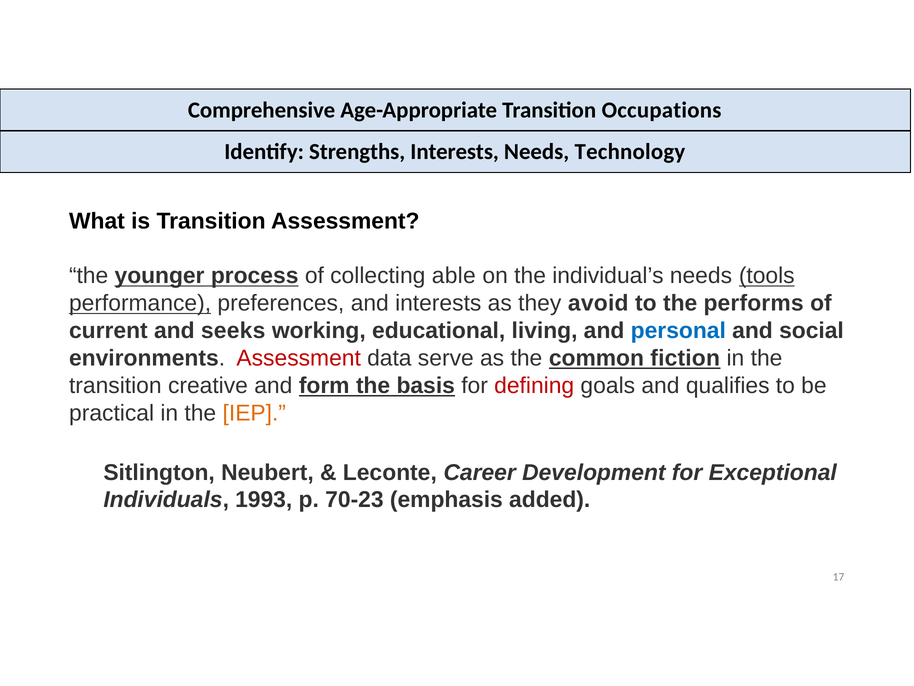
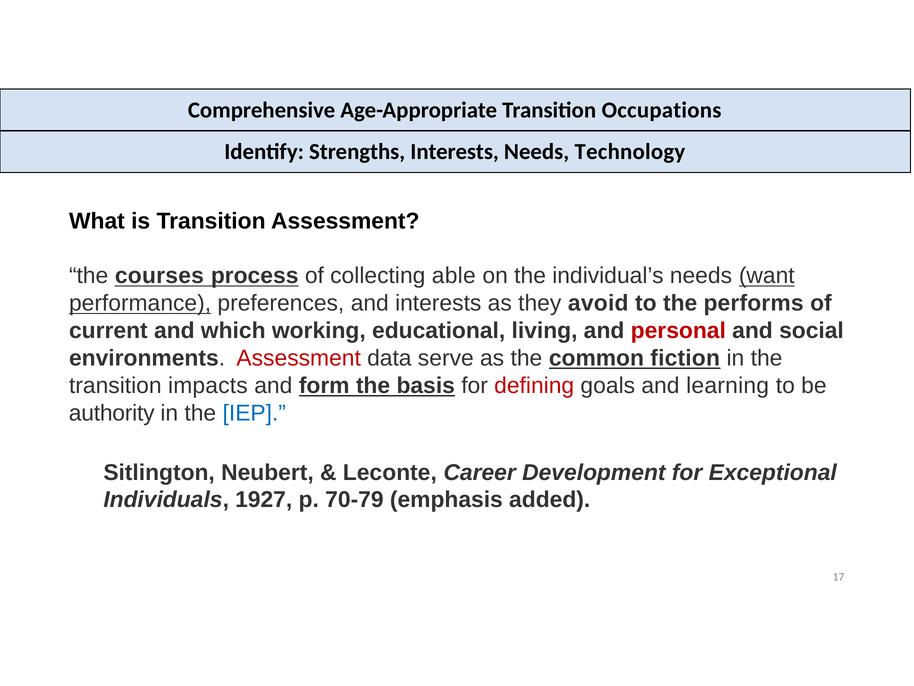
younger: younger -> courses (159, 276)
tools: tools -> want (767, 276)
seeks: seeks -> which (233, 330)
personal colour: blue -> red (678, 330)
creative: creative -> impacts (208, 385)
qualifies: qualifies -> learning (728, 385)
practical: practical -> authority (112, 413)
IEP colour: orange -> blue (254, 413)
1993: 1993 -> 1927 (264, 500)
70-23: 70-23 -> 70-79 (354, 500)
